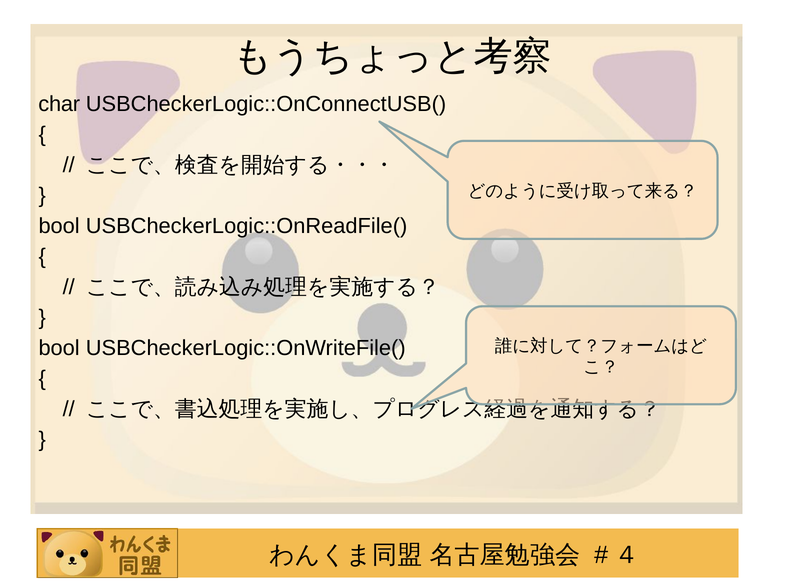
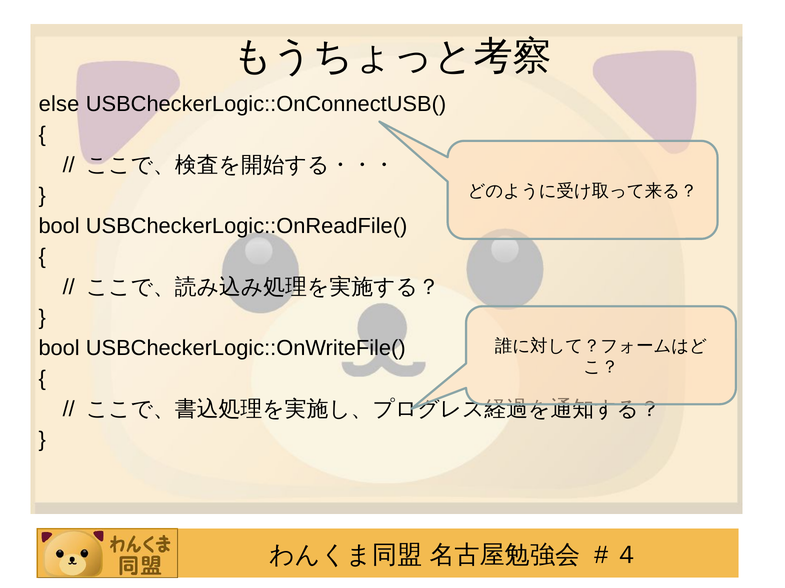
char: char -> else (59, 104)
